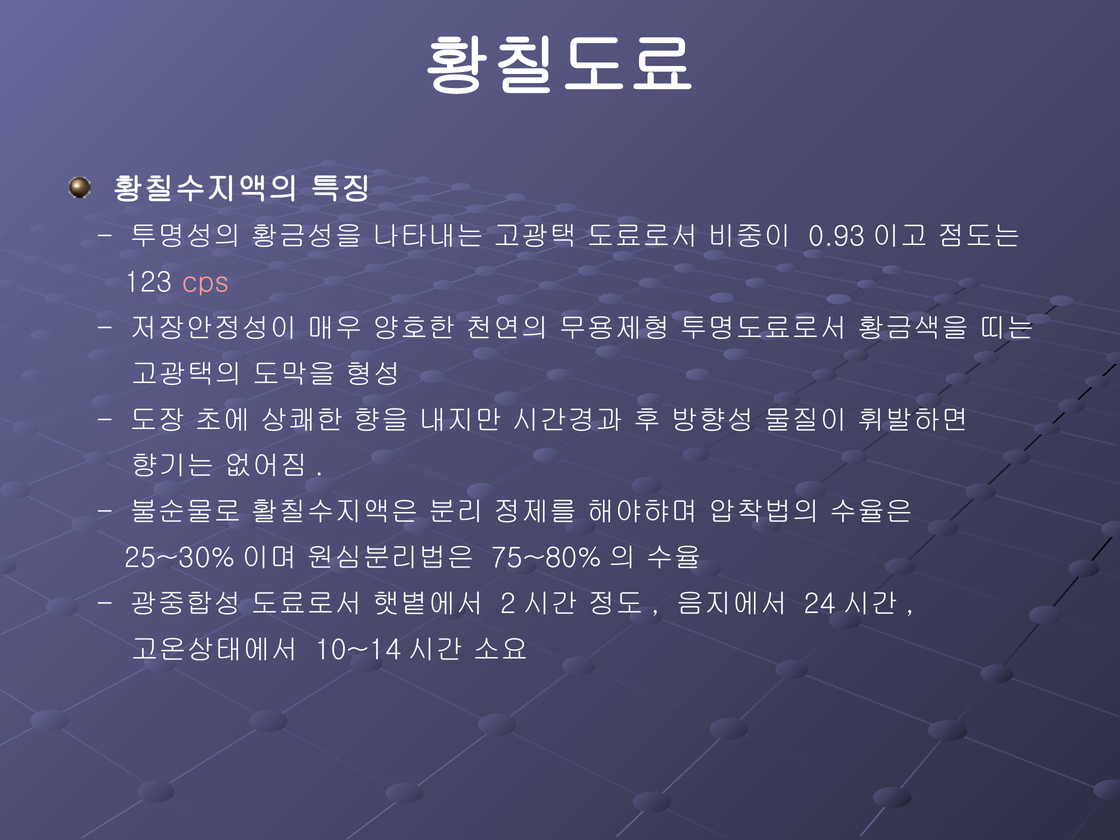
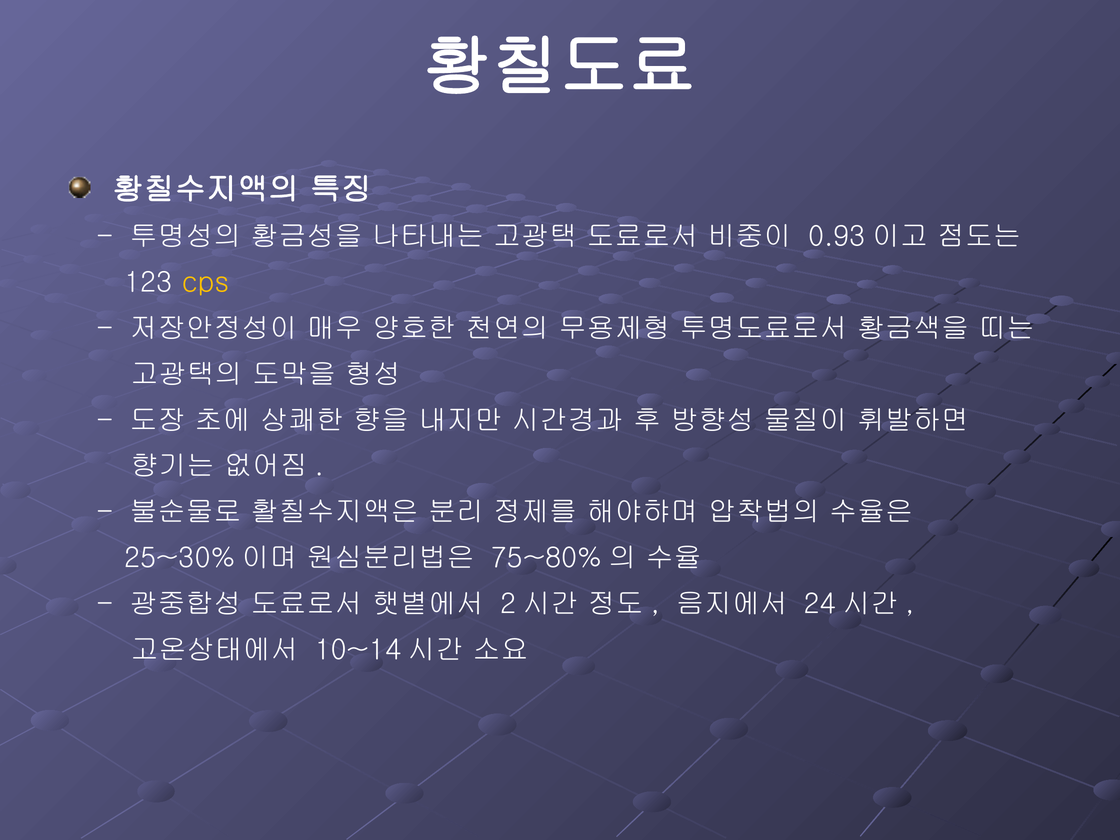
cps colour: pink -> yellow (205, 283)
